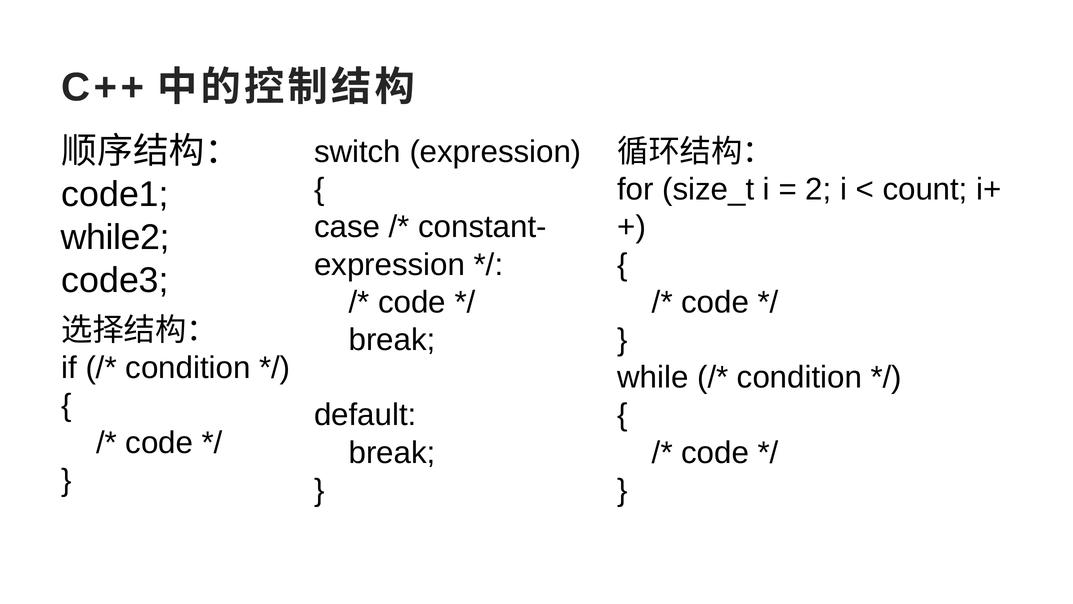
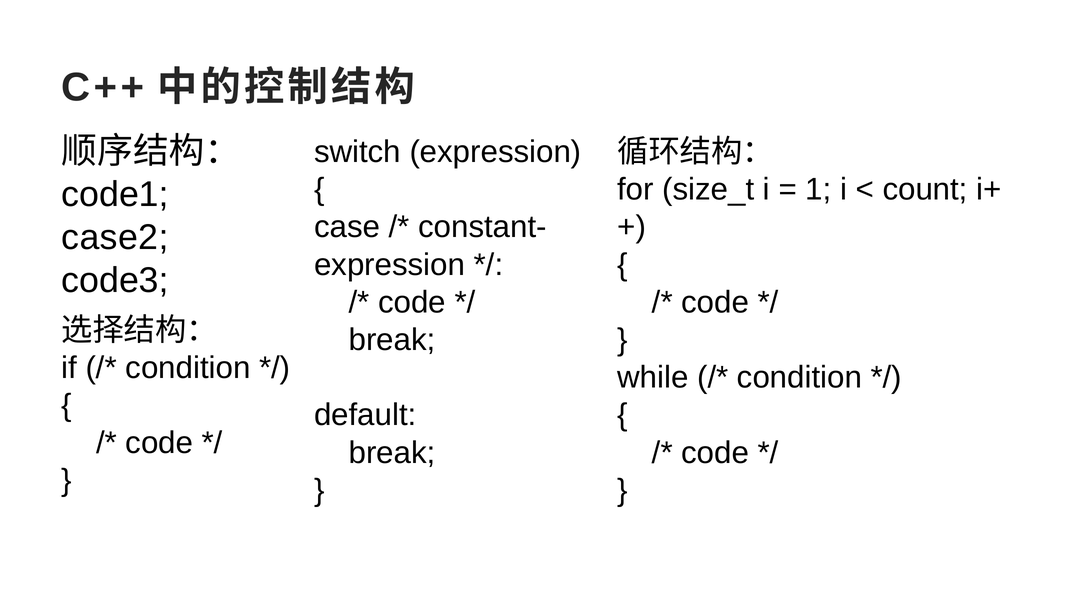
2: 2 -> 1 (818, 189)
while2: while2 -> case2 (115, 237)
